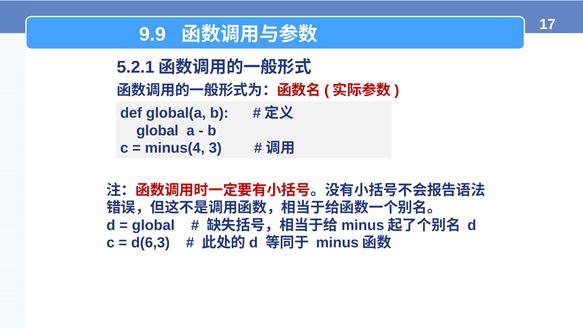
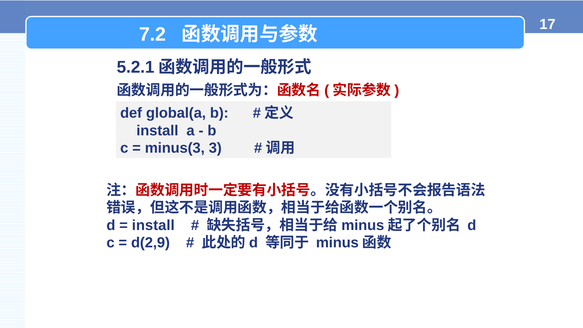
9.9: 9.9 -> 7.2 (153, 35)
global: global -> install (157, 131)
minus(4: minus(4 -> minus(3 (175, 148)
global: global -> install (153, 225)
d(6,3: d(6,3 -> d(2,9 (151, 243)
